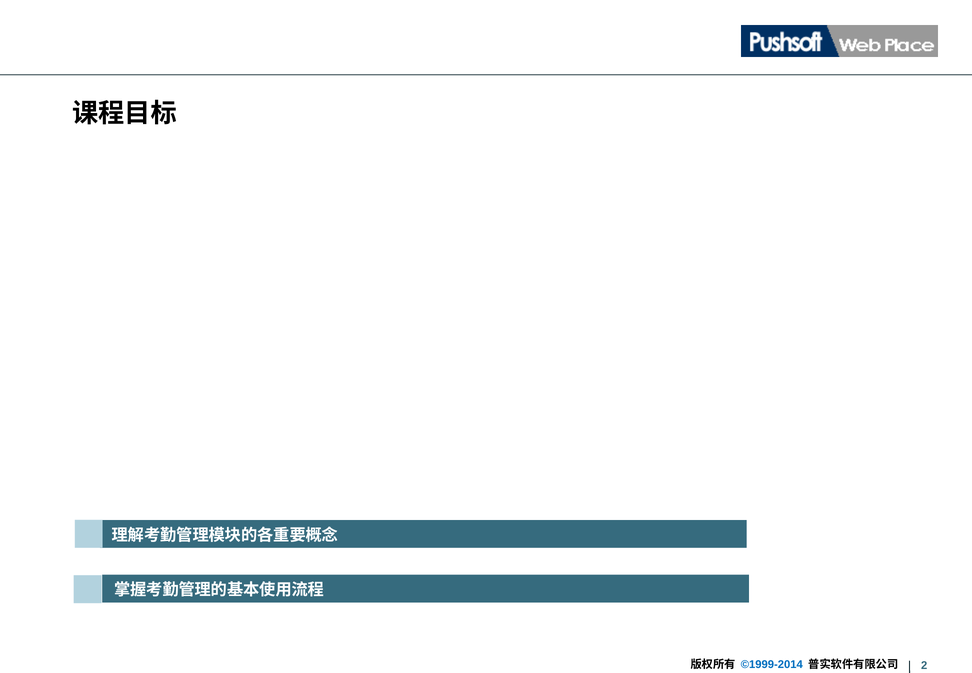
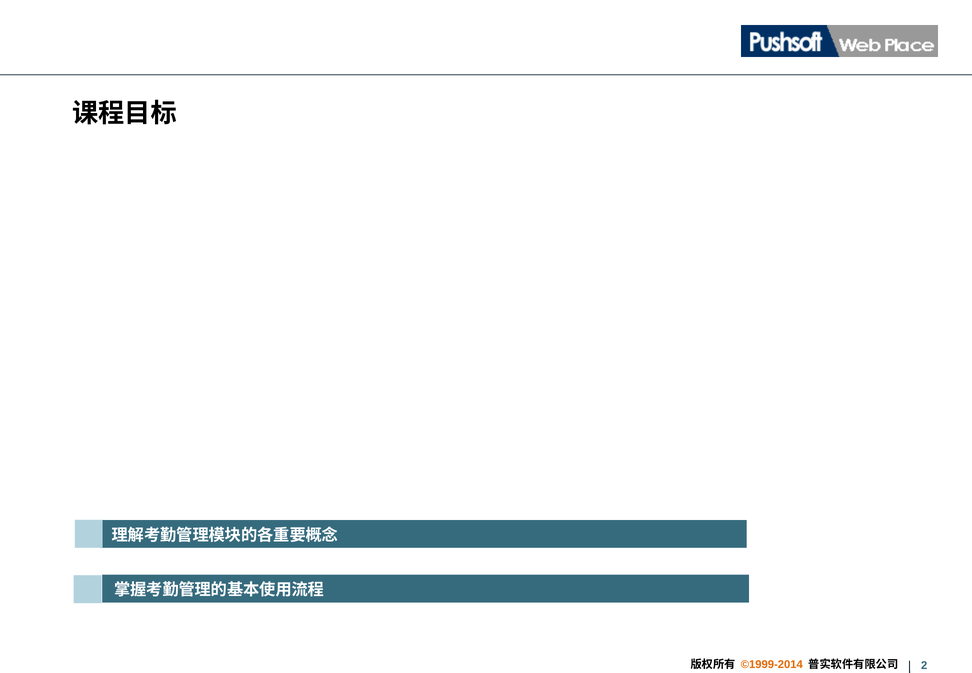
©1999-2014 colour: blue -> orange (772, 664)
